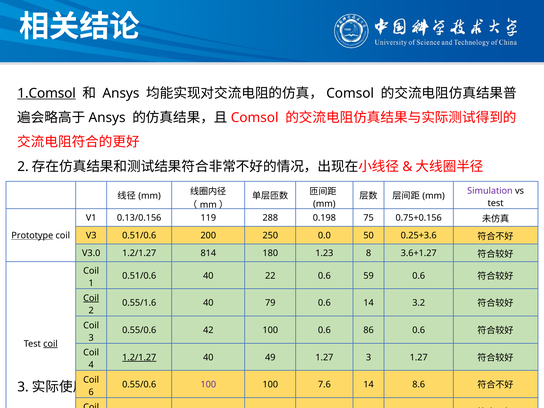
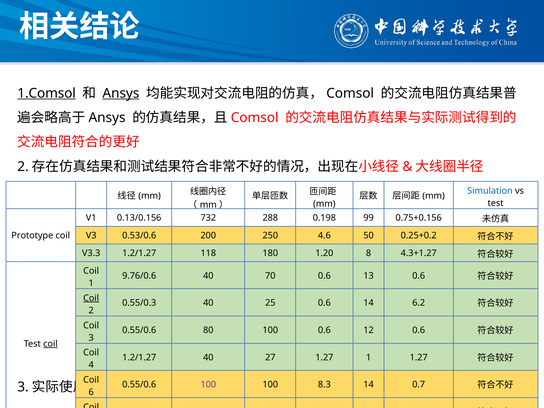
Ansys underline: none -> present (121, 93)
Simulation colour: purple -> blue (490, 191)
119: 119 -> 732 (208, 218)
75: 75 -> 99 (369, 218)
Prototype underline: present -> none (32, 236)
V3 0.51/0.6: 0.51/0.6 -> 0.53/0.6 (139, 236)
0.0: 0.0 -> 4.6 (324, 236)
0.25+3.6: 0.25+3.6 -> 0.25+0.2 (419, 236)
V3.0: V3.0 -> V3.3 (91, 253)
814: 814 -> 118 (208, 253)
1.23: 1.23 -> 1.20 (324, 253)
3.6+1.27: 3.6+1.27 -> 4.3+1.27 (419, 253)
0.51/0.6: 0.51/0.6 -> 9.76/0.6 (139, 276)
22: 22 -> 70 (270, 276)
59: 59 -> 13 (369, 276)
0.55/1.6: 0.55/1.6 -> 0.55/0.3 (139, 303)
79: 79 -> 25 (270, 303)
3.2: 3.2 -> 6.2 (419, 303)
42: 42 -> 80 (208, 330)
86: 86 -> 12 (369, 330)
1.2/1.27 underline: present -> none (139, 357)
49: 49 -> 27 (270, 357)
1.27 3: 3 -> 1 (369, 357)
7.6: 7.6 -> 8.3 (324, 385)
8.6: 8.6 -> 0.7 (419, 385)
